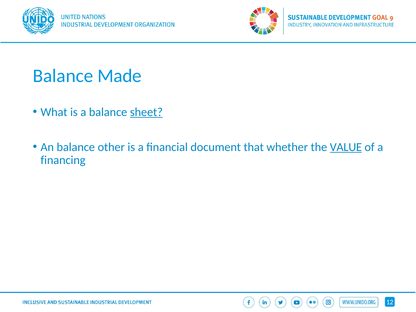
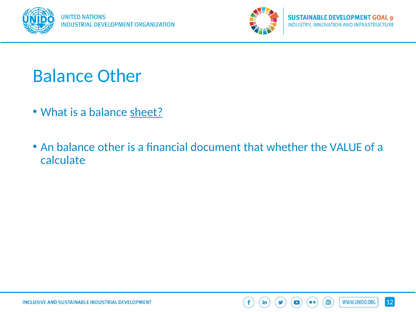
Made: Made -> Other (120, 76)
VALUE underline: present -> none (346, 147)
financing: financing -> calculate (63, 160)
